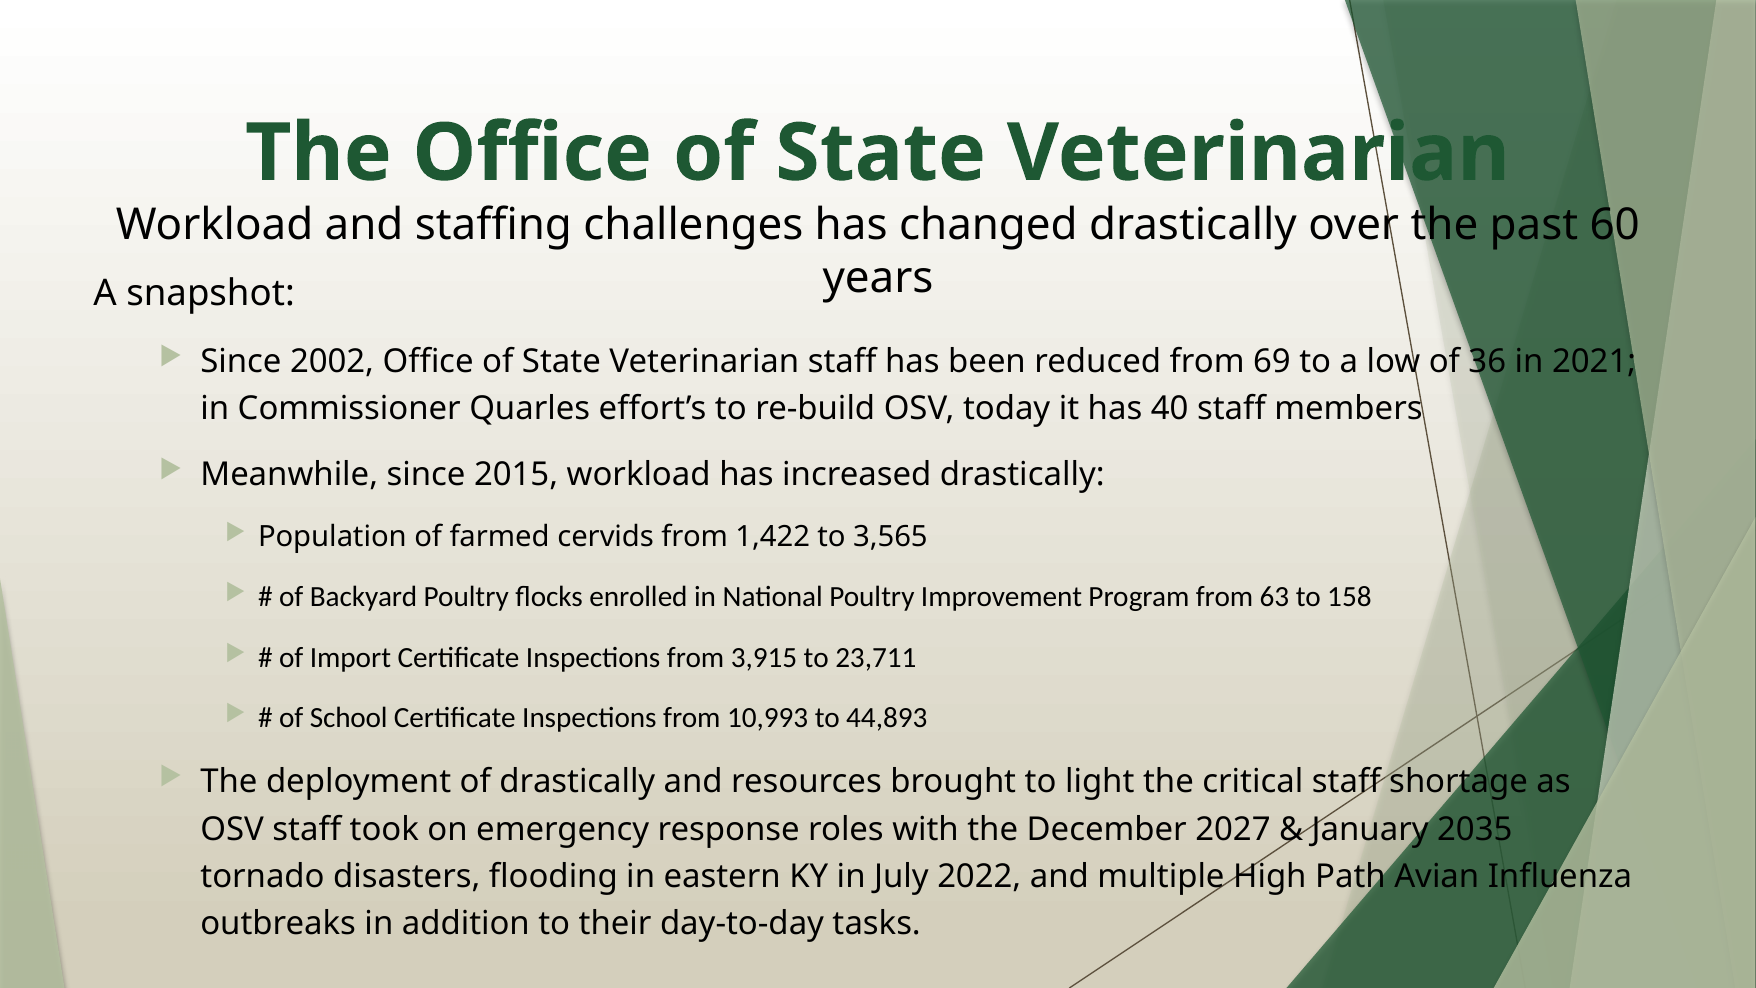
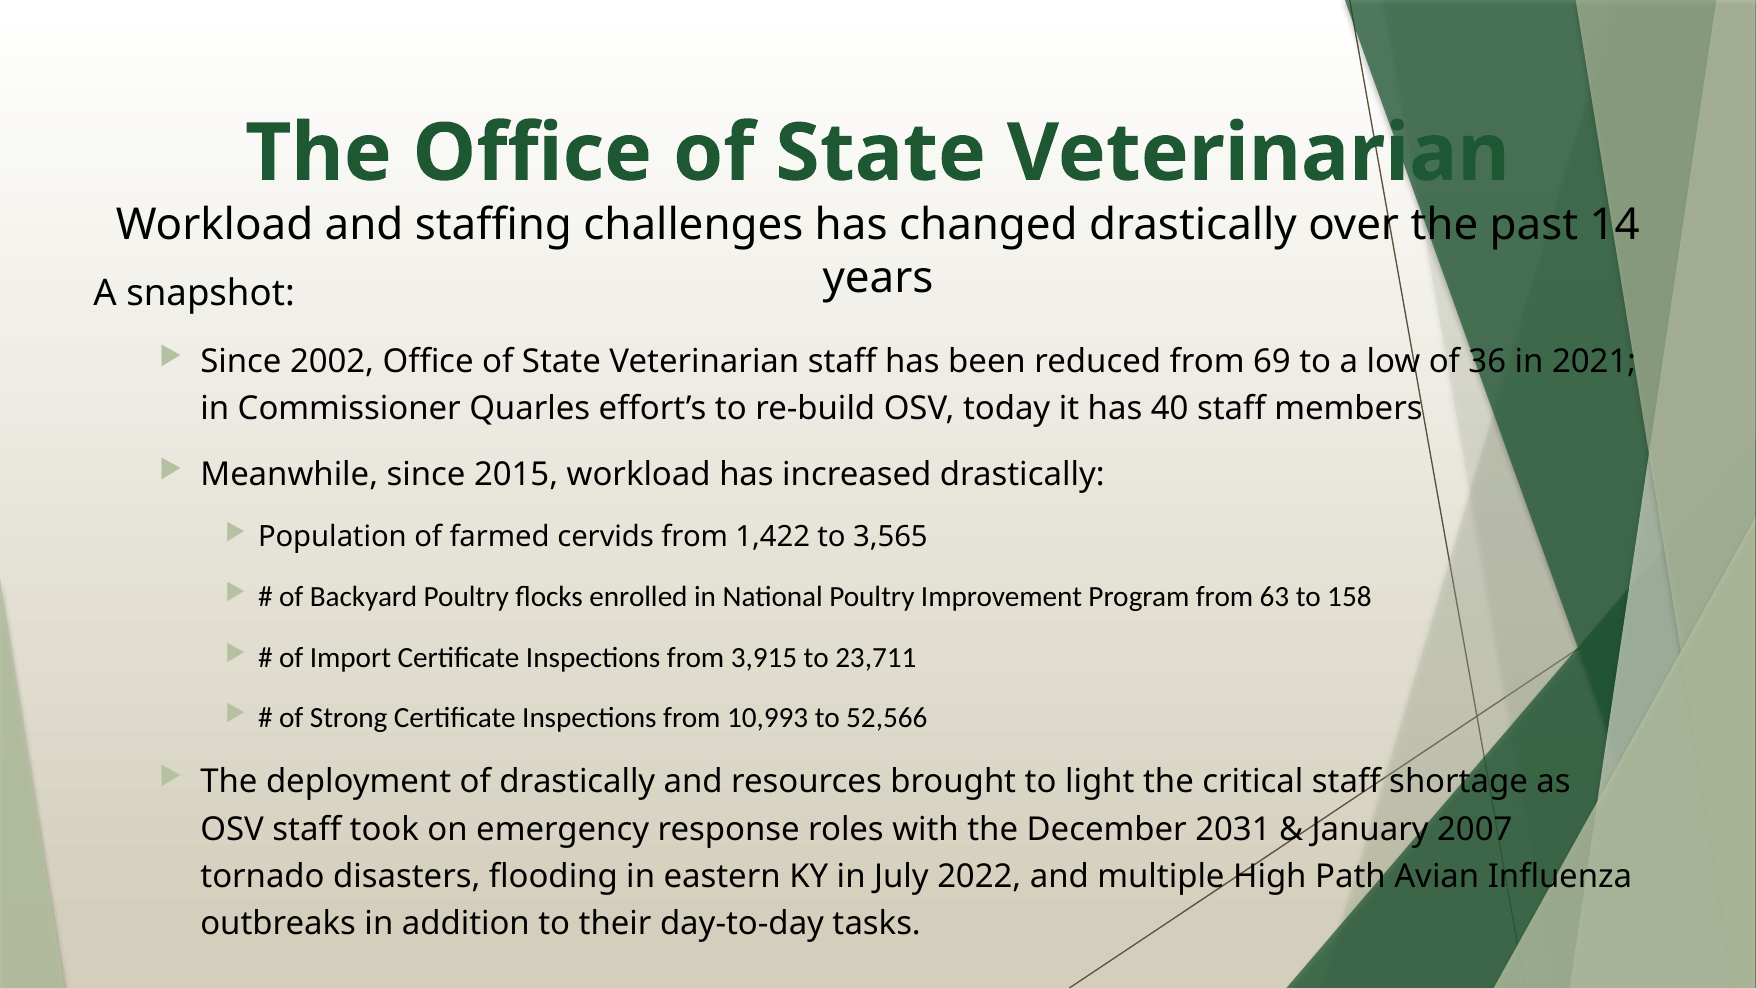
60: 60 -> 14 (1615, 225)
School: School -> Strong (349, 718)
44,893: 44,893 -> 52,566 (887, 718)
2027: 2027 -> 2031 (1233, 829)
2035: 2035 -> 2007 (1475, 829)
